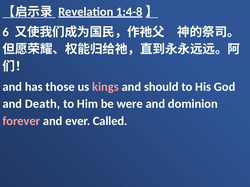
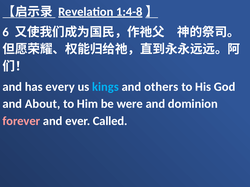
those: those -> every (60, 87)
kings colour: pink -> light blue (105, 87)
should: should -> others (161, 87)
Death: Death -> About (43, 104)
